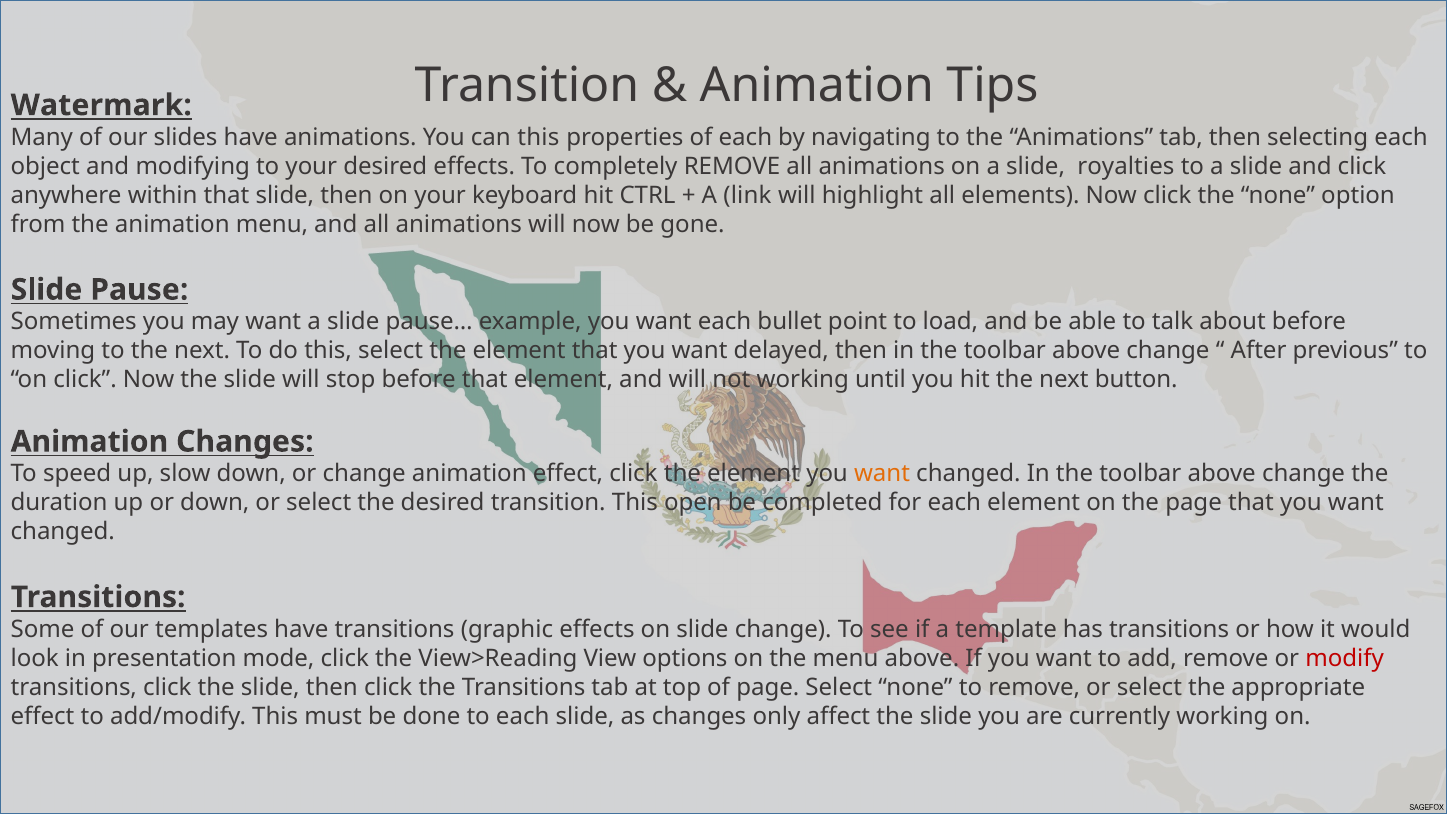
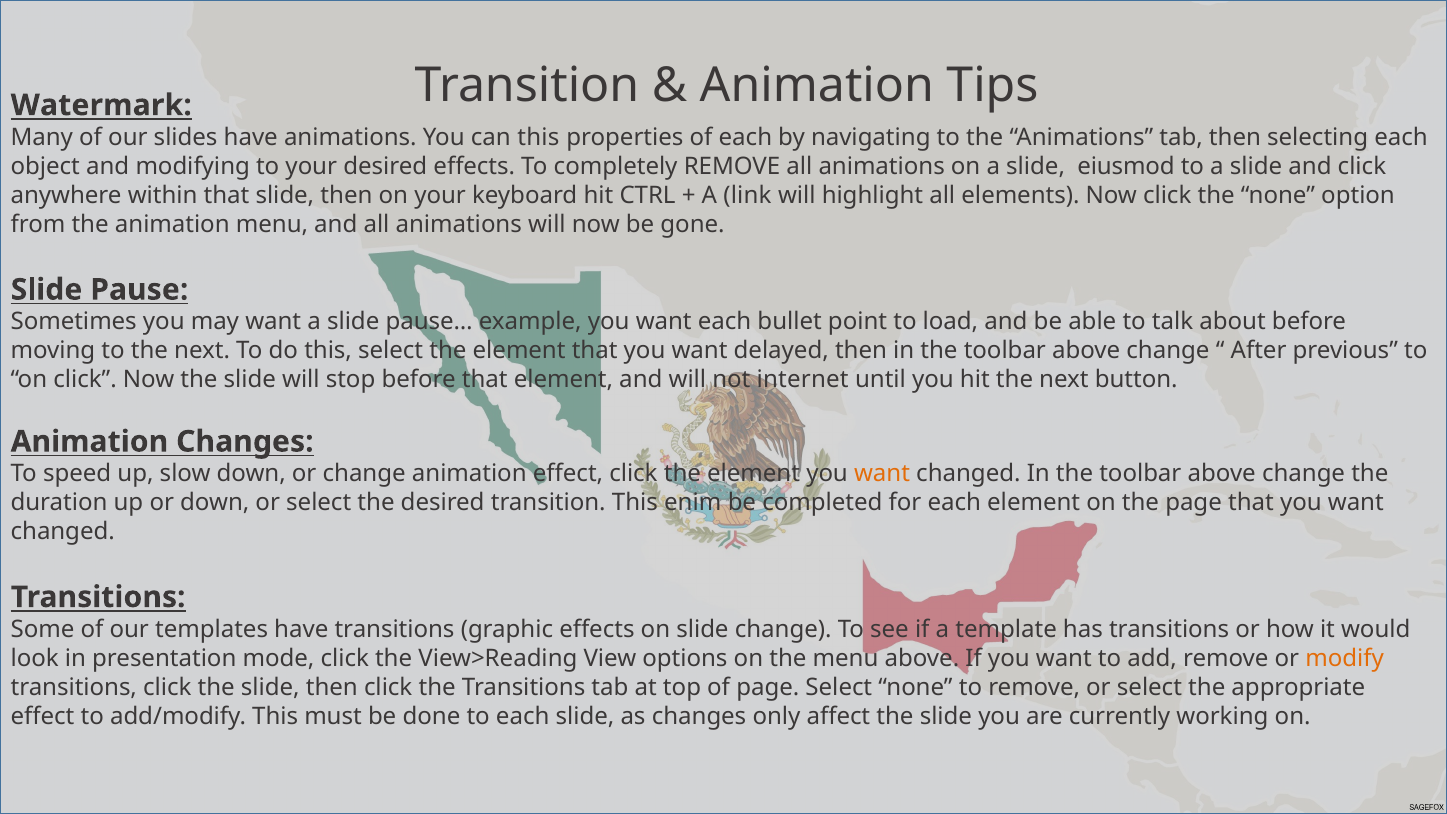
royalties: royalties -> eiusmod (1126, 166)
not working: working -> internet (803, 380)
open: open -> enim (693, 503)
modify colour: red -> orange (1345, 658)
